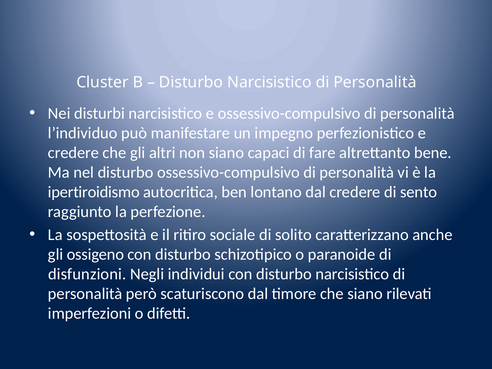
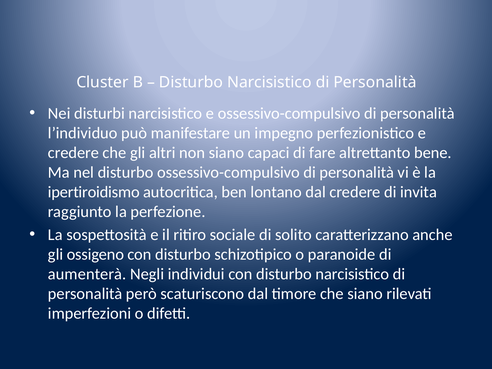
sento: sento -> invita (419, 192)
disfunzioni: disfunzioni -> aumenterà (87, 274)
